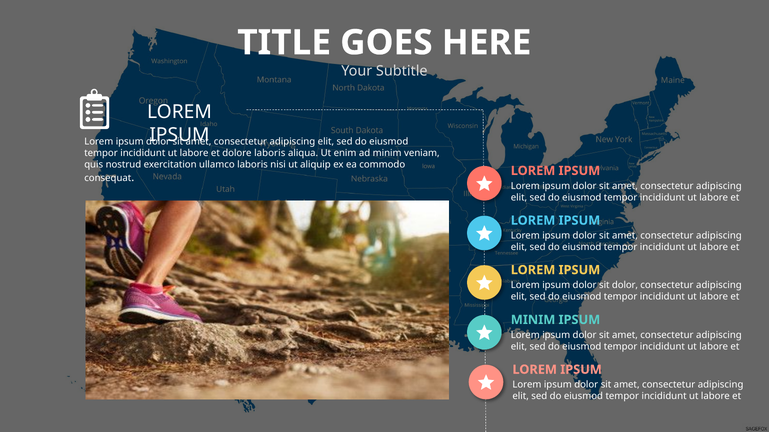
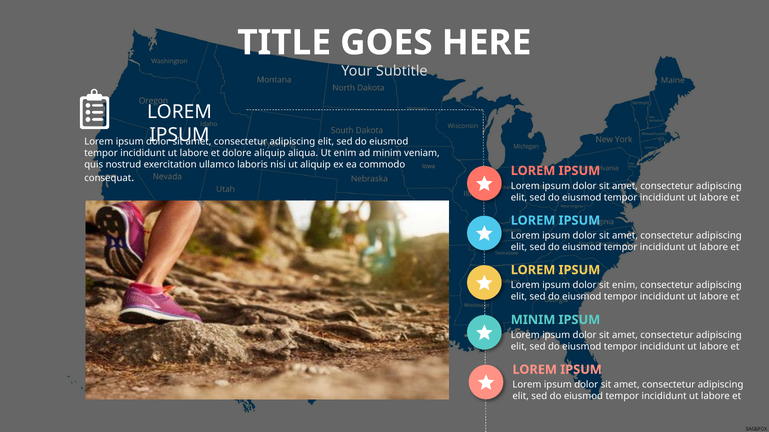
dolore laboris: laboris -> aliquip (270, 153)
sit dolor: dolor -> enim (625, 285)
